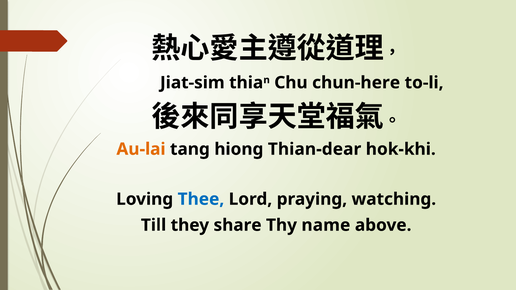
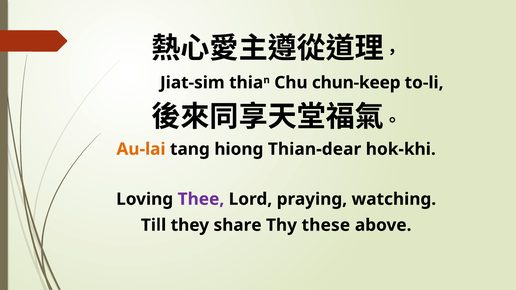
chun-here: chun-here -> chun-keep (356, 83)
Thee colour: blue -> purple (201, 199)
name: name -> these (326, 225)
